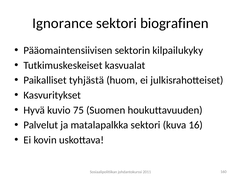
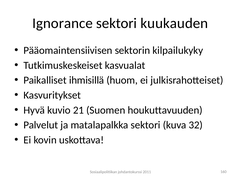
biografinen: biografinen -> kuukauden (174, 23)
tyhjästä: tyhjästä -> ihmisillä (87, 81)
75: 75 -> 21 (78, 111)
16: 16 -> 32 (196, 126)
